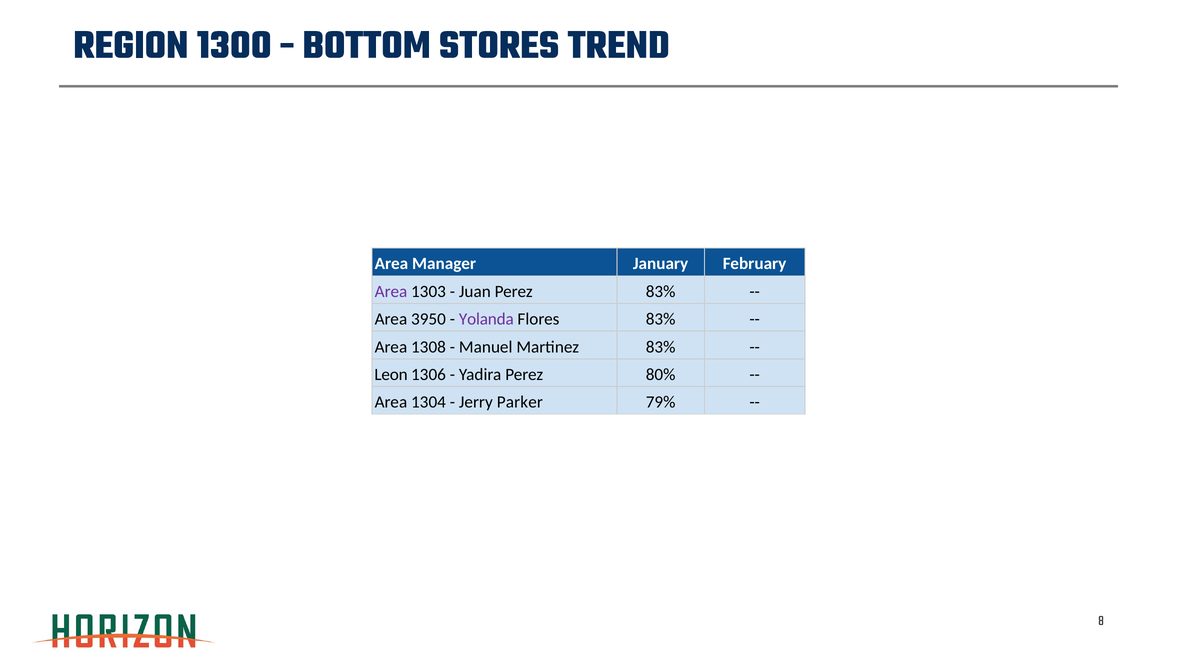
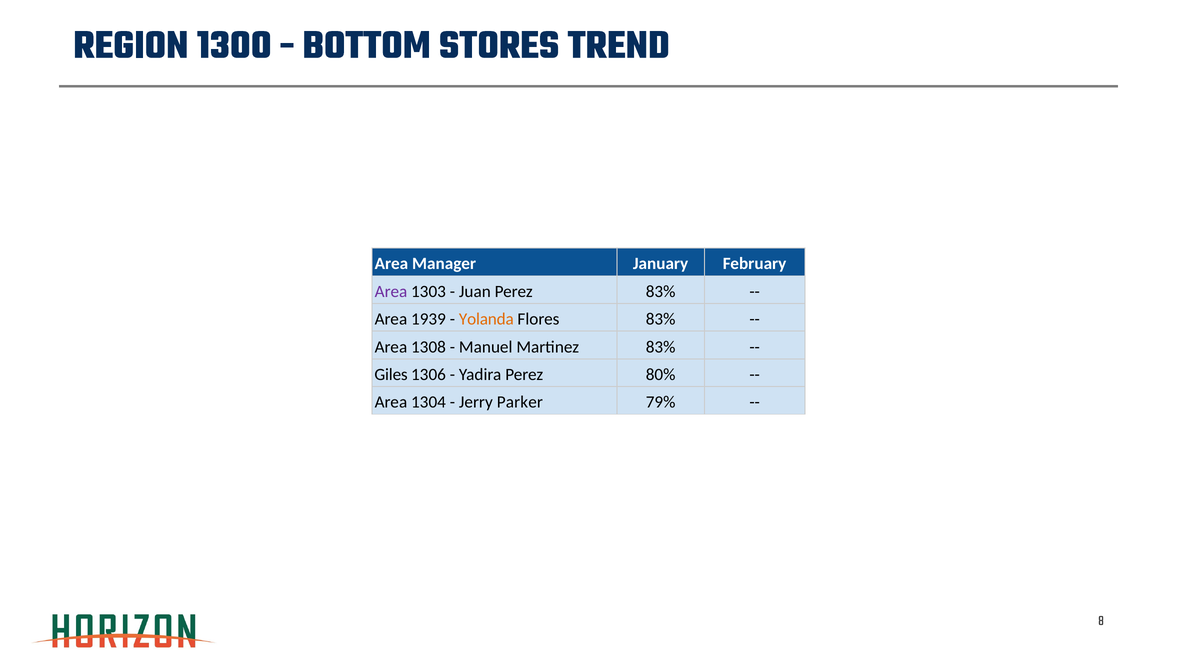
3950: 3950 -> 1939 (428, 319)
Yolanda colour: purple -> orange (486, 319)
Leon: Leon -> Giles (391, 375)
